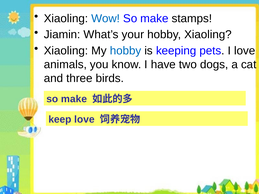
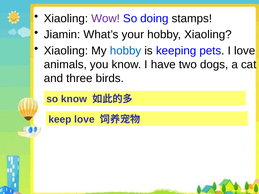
Wow colour: blue -> purple (106, 18)
make: make -> doing (154, 18)
make: make -> know (74, 99)
